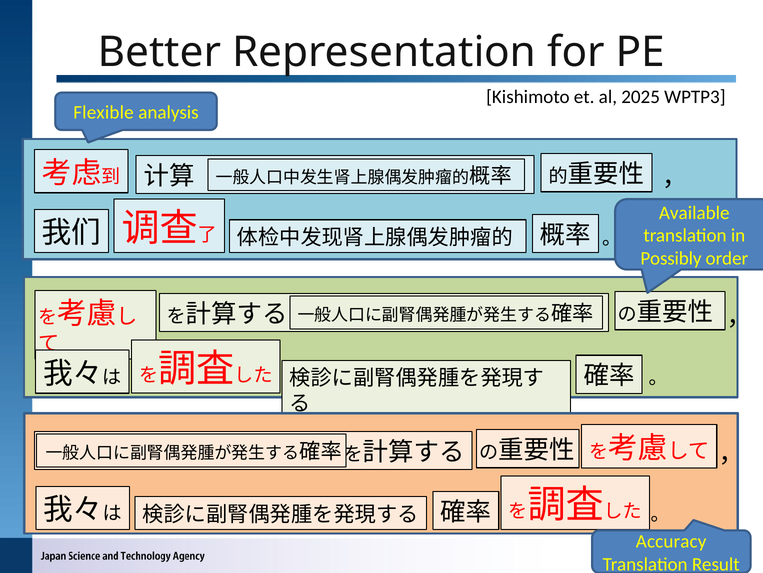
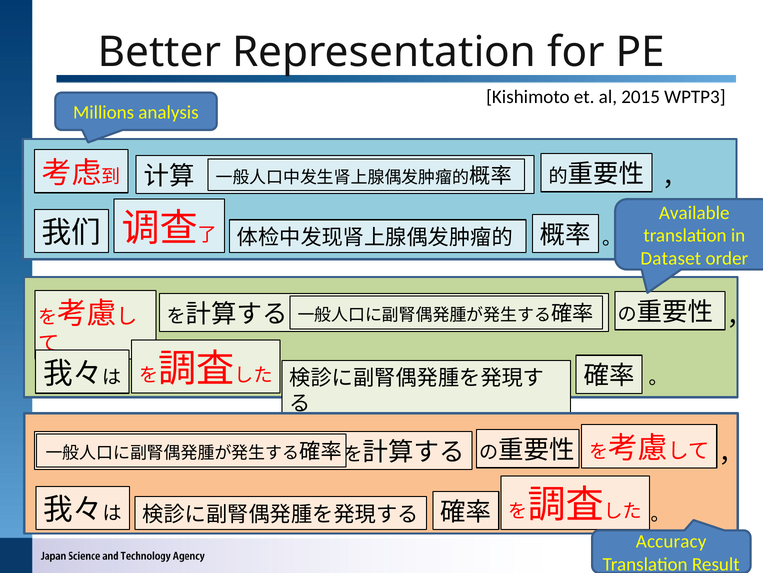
2025: 2025 -> 2015 (641, 97)
Flexible: Flexible -> Millions (104, 112)
Possibly: Possibly -> Dataset (671, 258)
